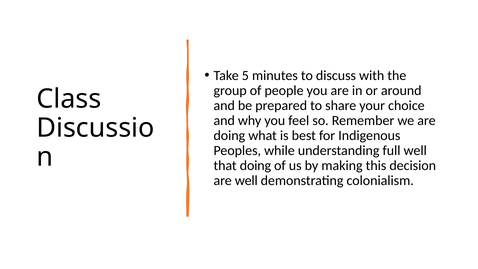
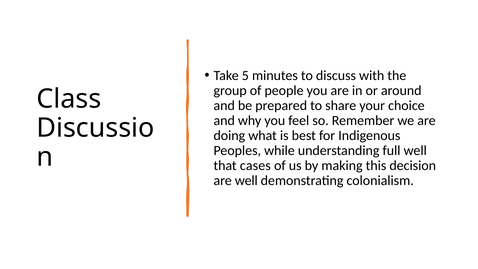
that doing: doing -> cases (255, 166)
